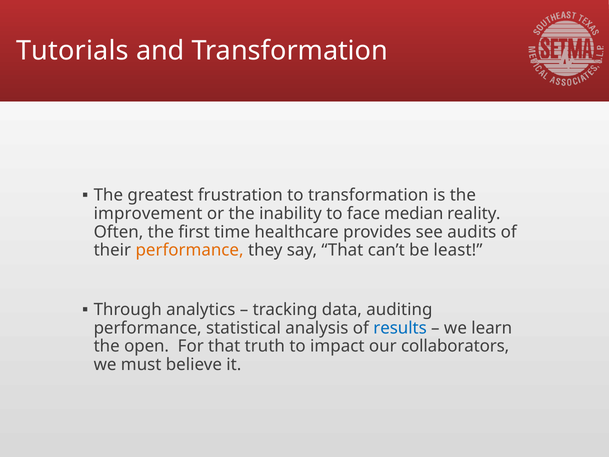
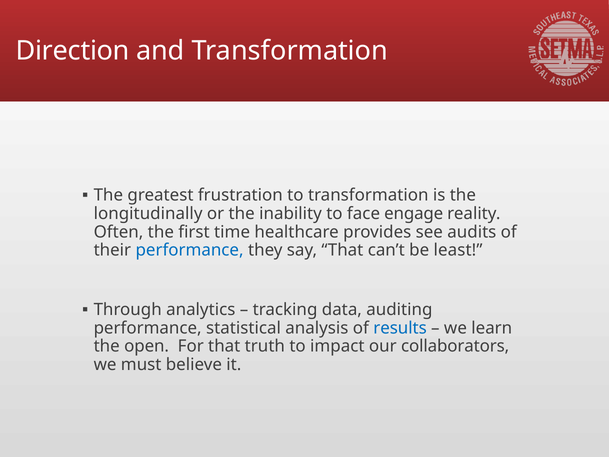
Tutorials: Tutorials -> Direction (73, 51)
improvement: improvement -> longitudinally (148, 214)
median: median -> engage (414, 214)
performance colour: orange -> blue (190, 250)
